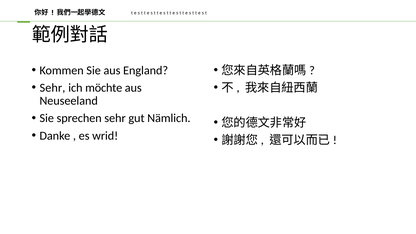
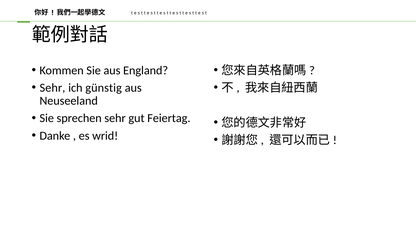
möchte: möchte -> günstig (104, 88)
Nämlich: Nämlich -> Feiertag (169, 118)
